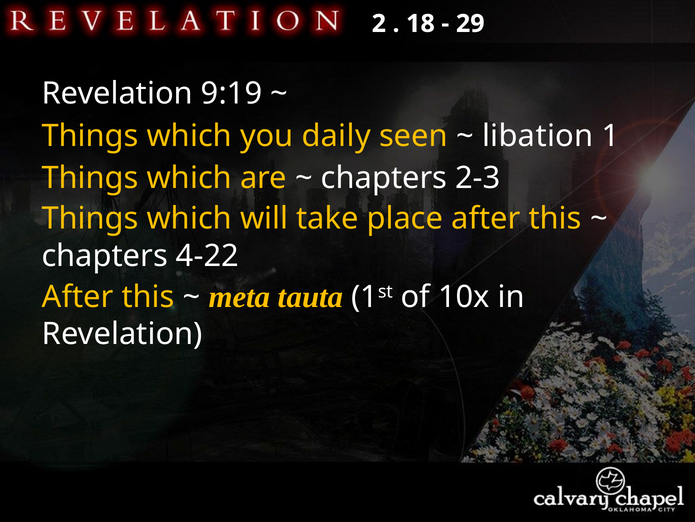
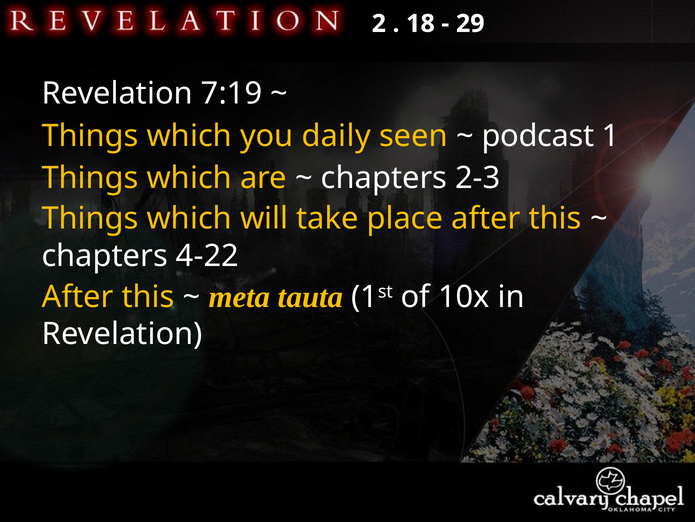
9:19: 9:19 -> 7:19 (232, 94)
libation: libation -> podcast (538, 136)
